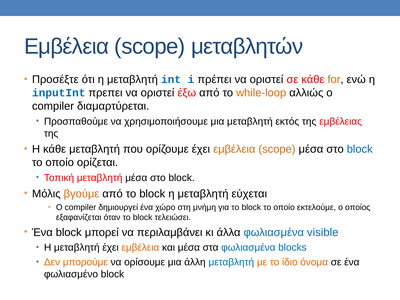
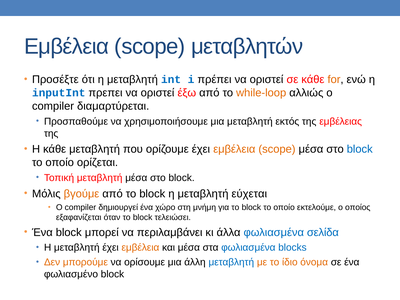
visible: visible -> σελίδα (323, 232)
